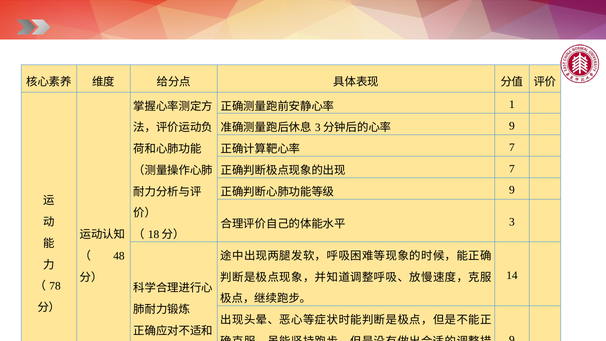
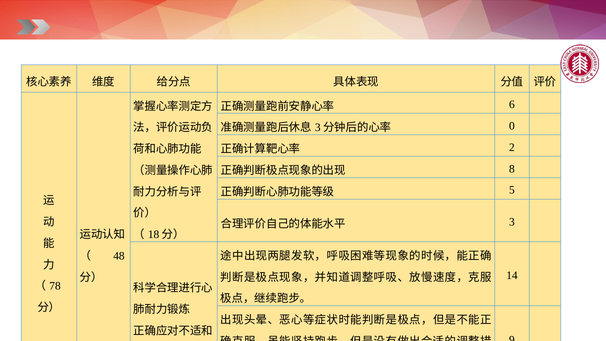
1: 1 -> 6 (512, 105)
9: 9 -> 0 (512, 126)
7: 7 -> 2 (512, 147)
7: 7 -> 8 (512, 169)
9: 9 -> 5 (512, 190)
